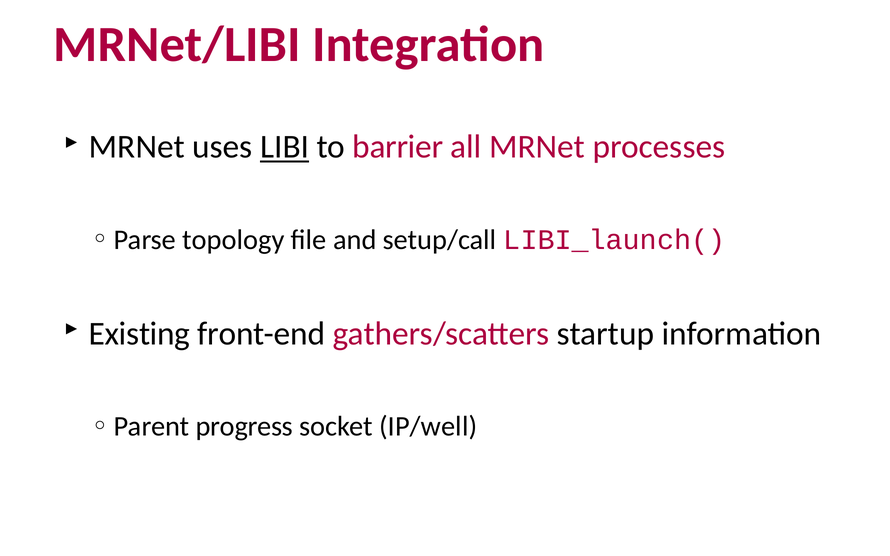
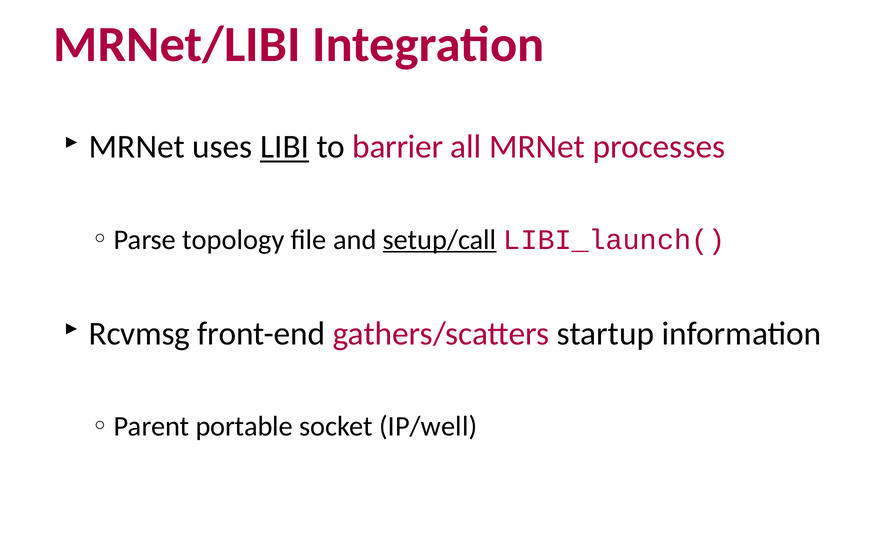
setup/call underline: none -> present (440, 240)
Existing: Existing -> Rcvmsg (139, 334)
progress: progress -> portable (244, 427)
